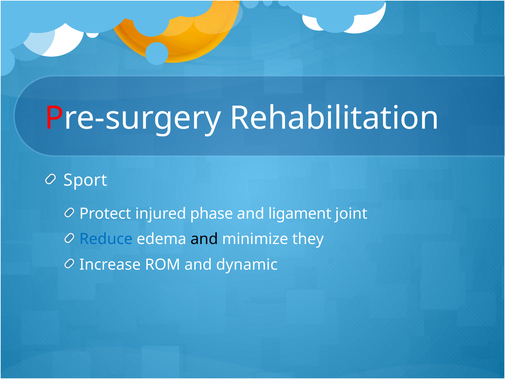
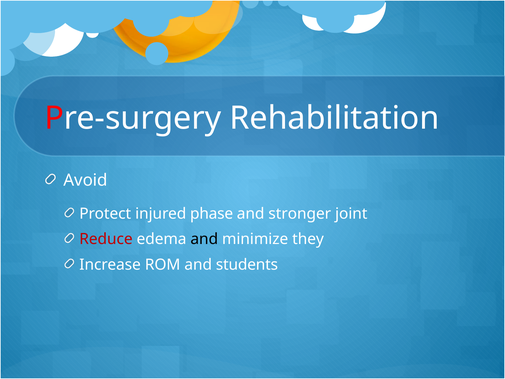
Sport: Sport -> Avoid (85, 180)
ligament: ligament -> stronger (300, 213)
Reduce colour: blue -> red (106, 239)
dynamic: dynamic -> students (247, 265)
